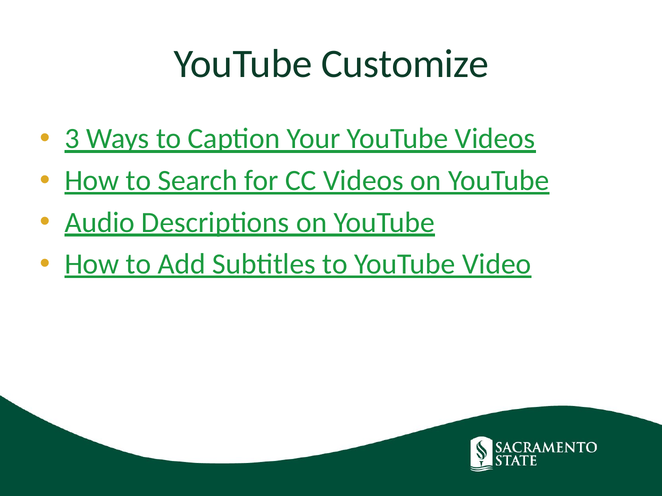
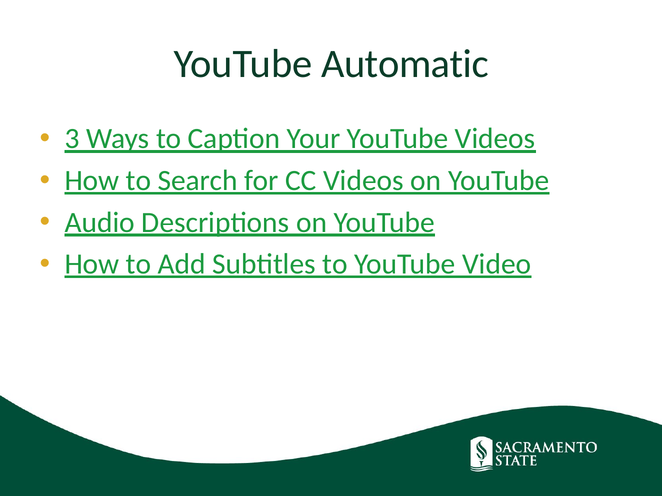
Customize: Customize -> Automatic (405, 64)
